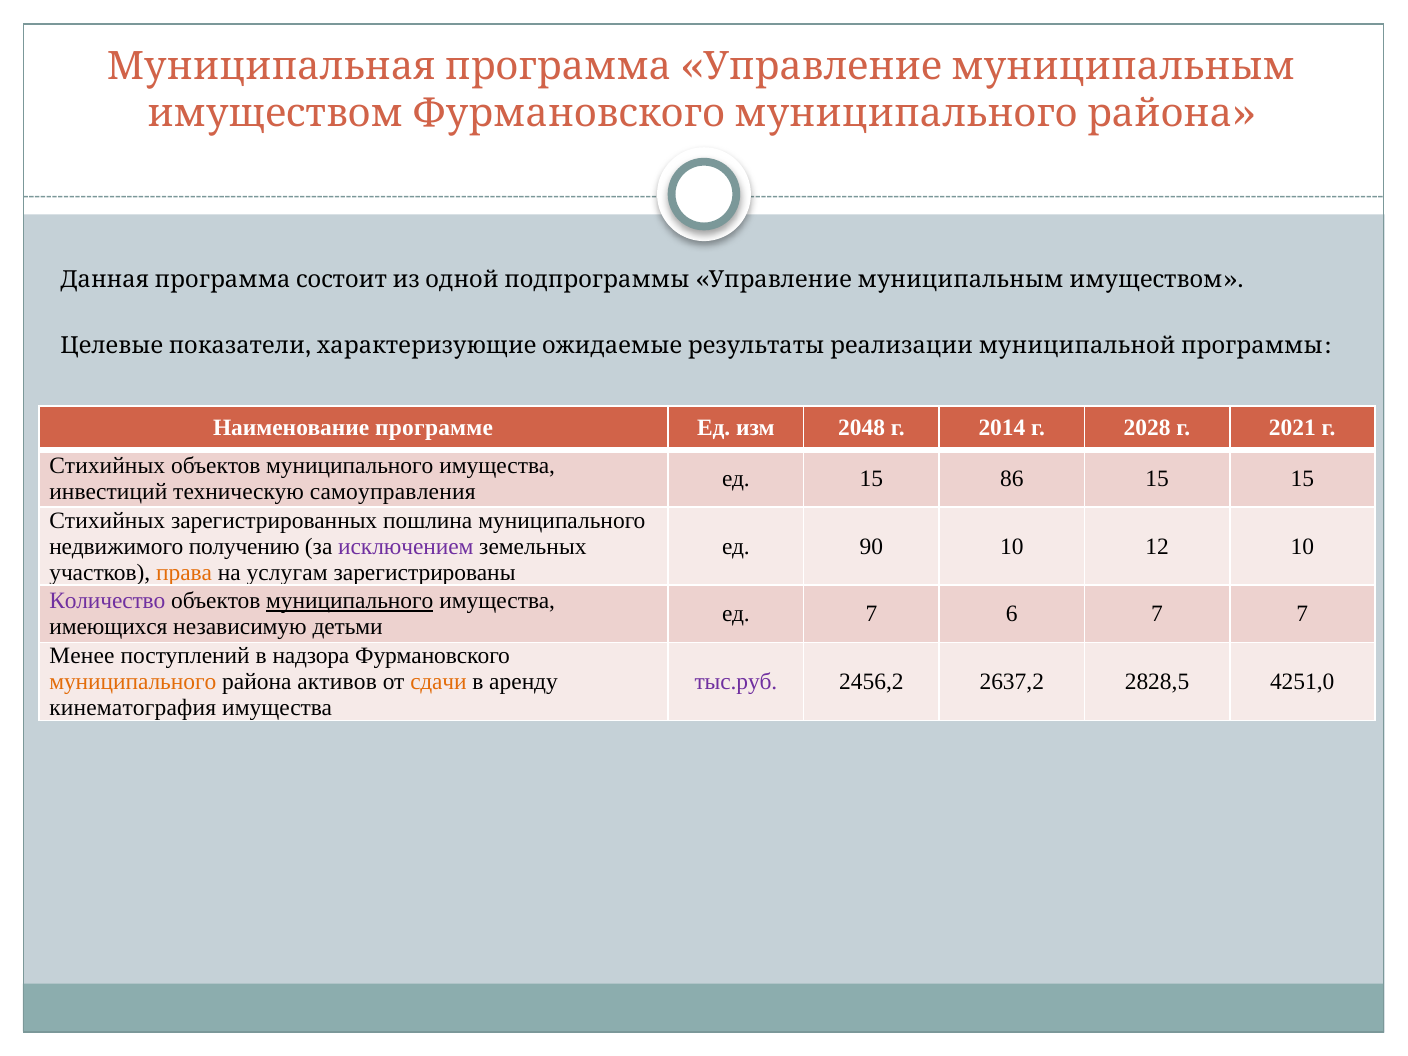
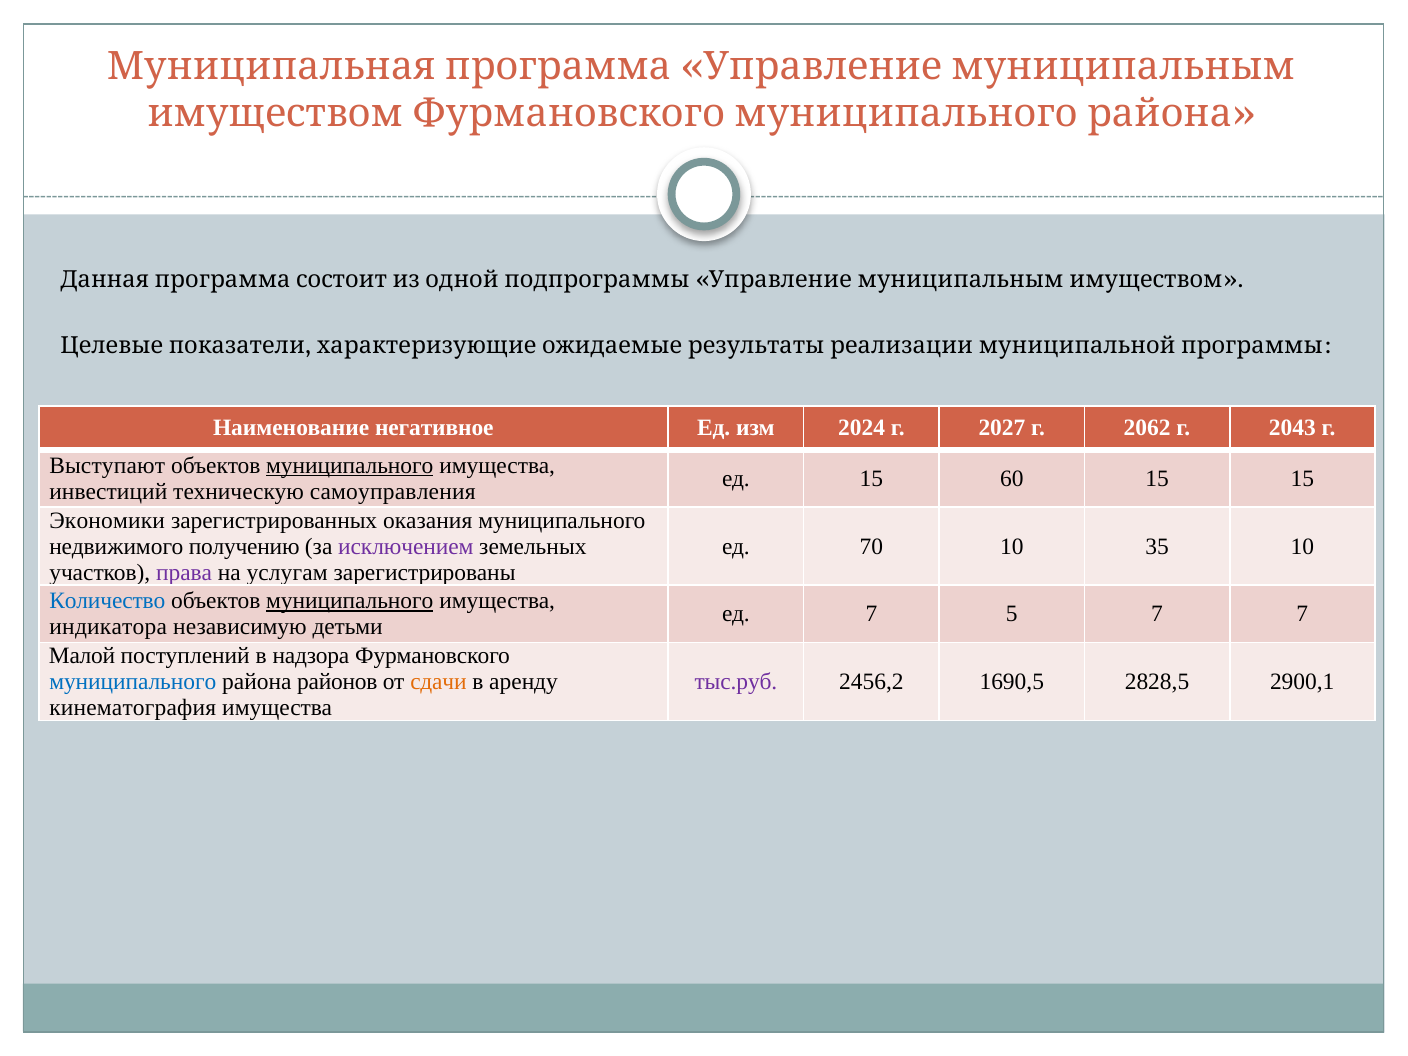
программе: программе -> негативное (434, 428)
2048: 2048 -> 2024 (862, 428)
2014: 2014 -> 2027 (1002, 428)
2028: 2028 -> 2062 (1147, 428)
2021: 2021 -> 2043 (1292, 428)
Стихийных: Стихийных -> Выступают (107, 466)
муниципального underline: none -> present (350, 466)
86: 86 -> 60 (1012, 479)
Стихийных: Стихийных -> Экономики (107, 520)
пошлина: пошлина -> оказания (428, 520)
90: 90 -> 70 (871, 546)
12: 12 -> 35 (1157, 546)
права colour: orange -> purple (184, 572)
Количество colour: purple -> blue (107, 601)
6: 6 -> 5 (1012, 614)
имеющихся: имеющихся -> индикатора (108, 627)
Менее: Менее -> Малой (82, 656)
муниципального colour: orange -> blue (133, 682)
активов: активов -> районов (337, 682)
2637,2: 2637,2 -> 1690,5 (1012, 682)
4251,0: 4251,0 -> 2900,1 (1302, 682)
